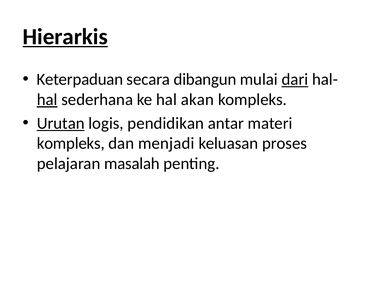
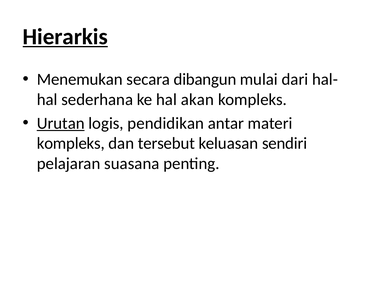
Keterpaduan: Keterpaduan -> Menemukan (80, 79)
dari underline: present -> none (295, 79)
hal underline: present -> none (47, 99)
menjadi: menjadi -> tersebut (166, 143)
proses: proses -> sendiri (285, 143)
masalah: masalah -> suasana (132, 163)
